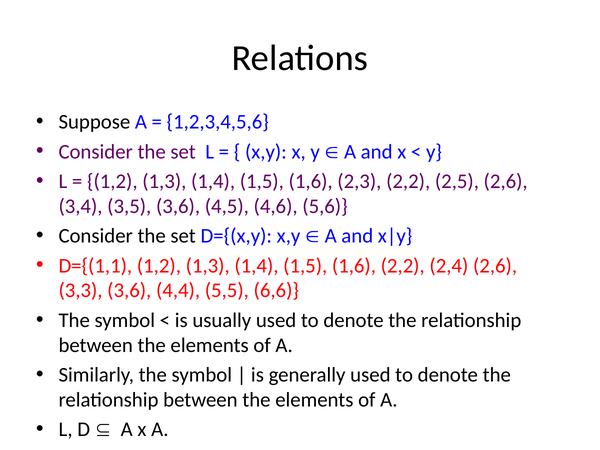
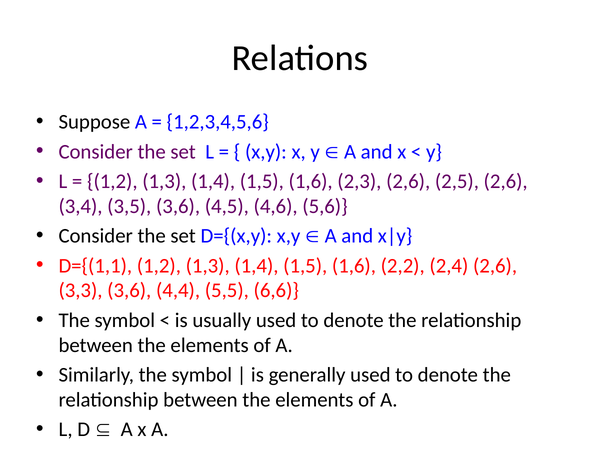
2,3 2,2: 2,2 -> 2,6 (408, 181)
